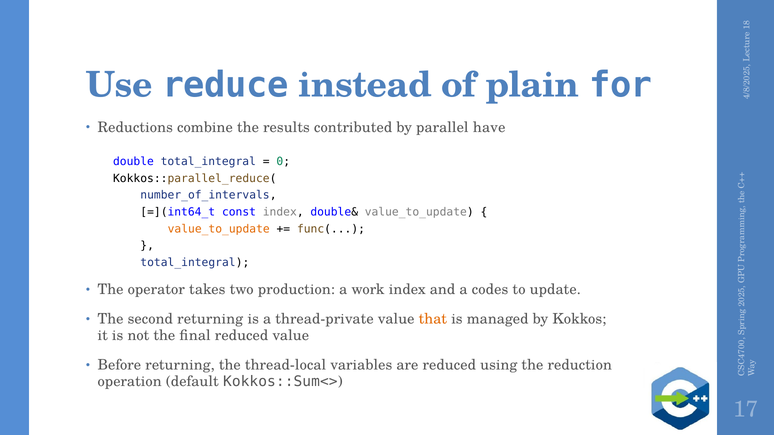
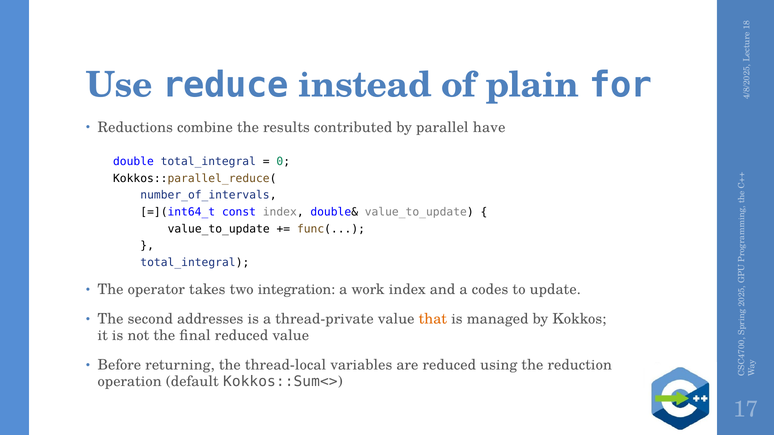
value_to_update colour: orange -> black (219, 229)
production: production -> integration (297, 290)
second returning: returning -> addresses (210, 319)
